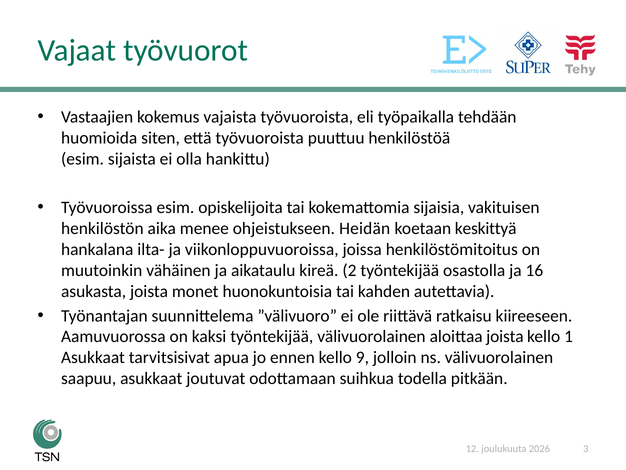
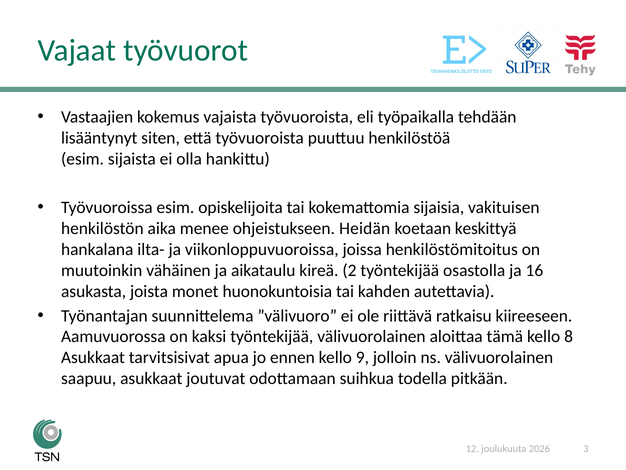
huomioida: huomioida -> lisääntynyt (99, 138)
aloittaa joista: joista -> tämä (505, 336)
1: 1 -> 8 (569, 336)
